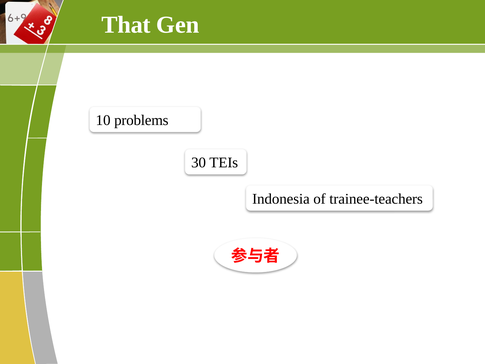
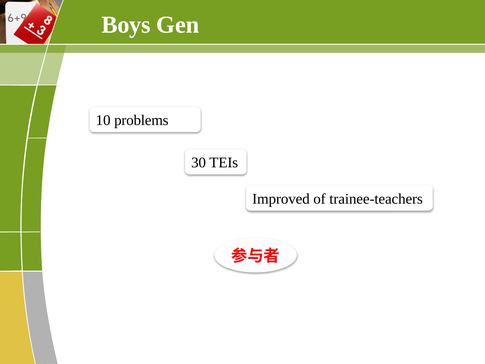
That: That -> Boys (126, 25)
Indonesia: Indonesia -> Improved (281, 199)
